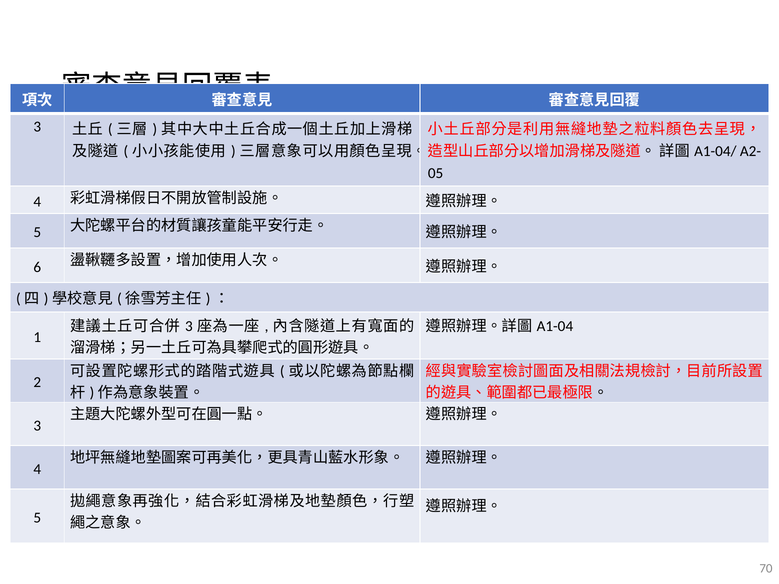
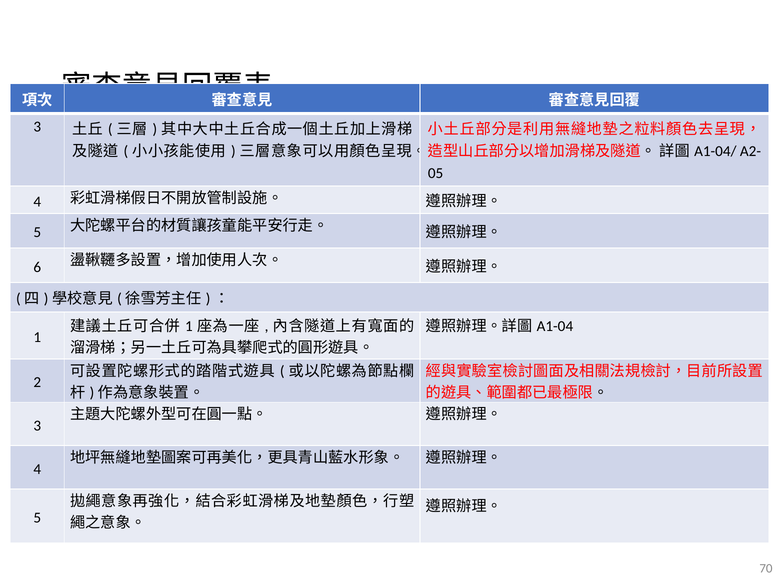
3: 3 -> 1 (189, 326)
